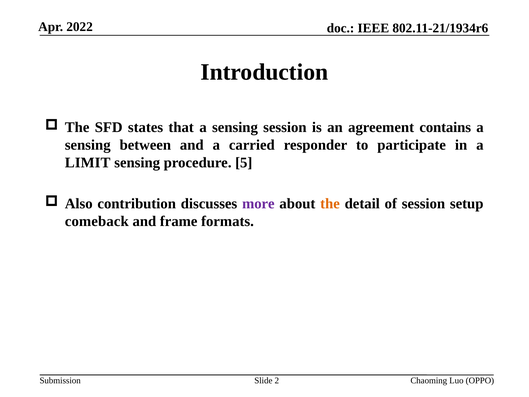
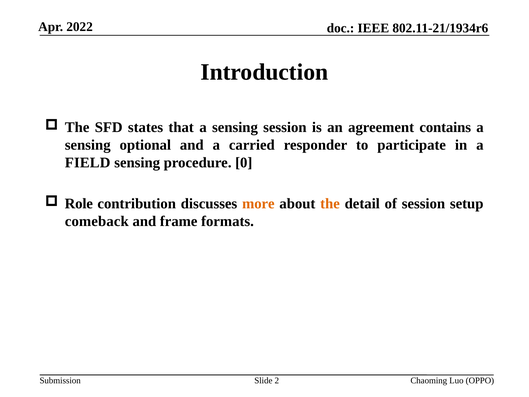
between: between -> optional (145, 145)
LIMIT: LIMIT -> FIELD (88, 162)
5: 5 -> 0 (244, 162)
Also: Also -> Role (79, 204)
more colour: purple -> orange (258, 204)
